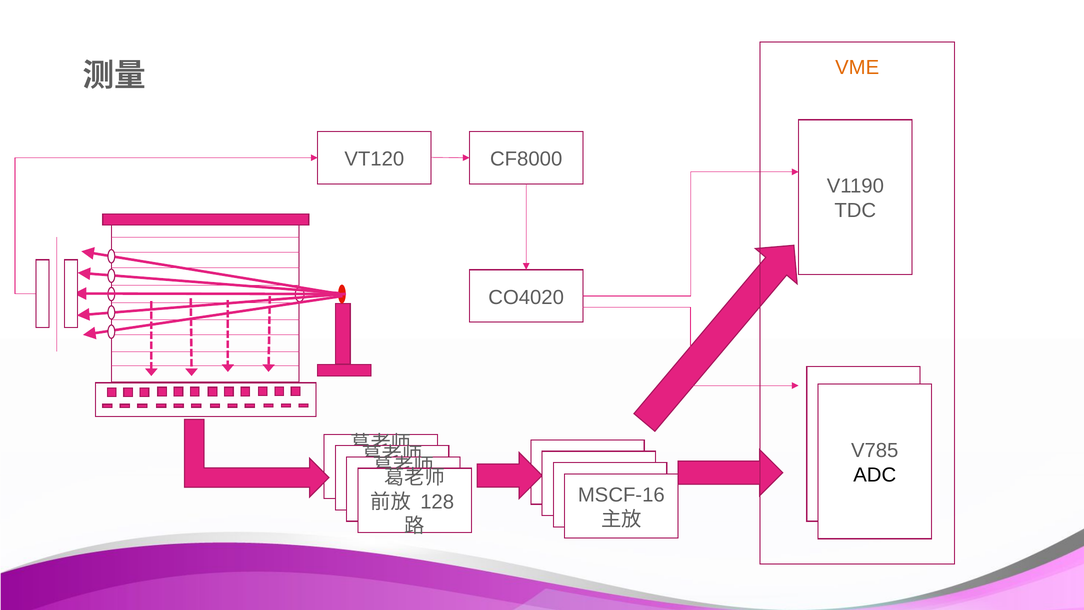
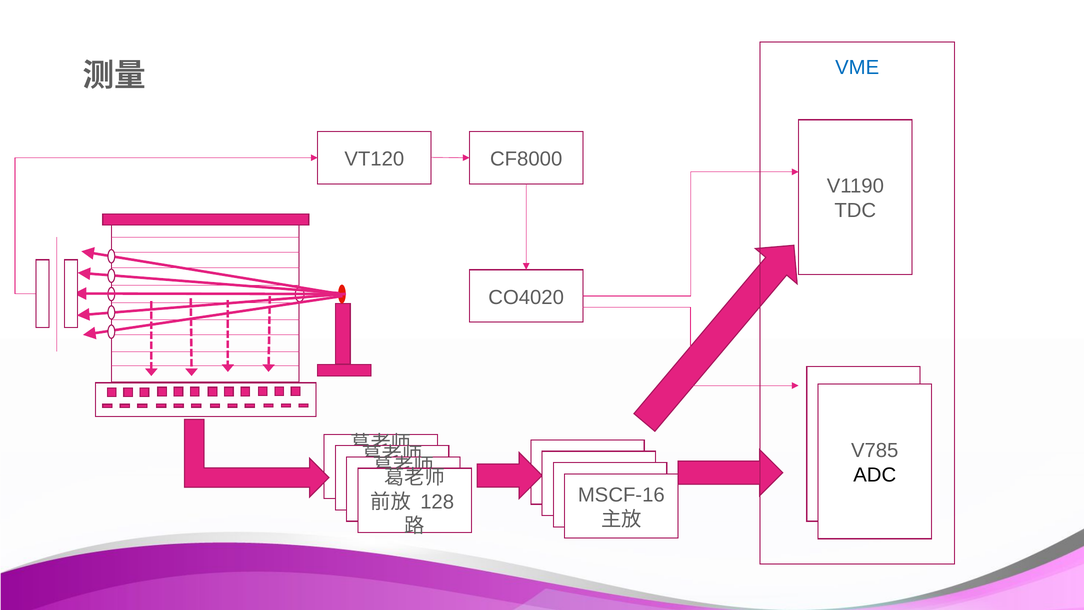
VME colour: orange -> blue (857, 67)
